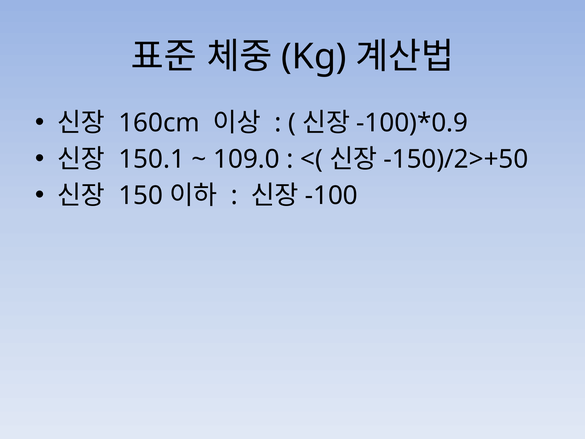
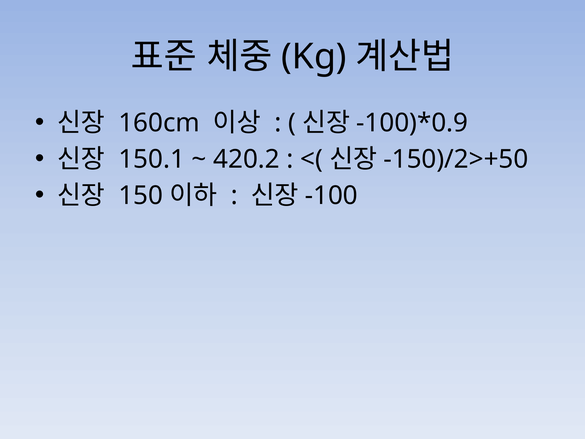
109.0: 109.0 -> 420.2 (247, 159)
